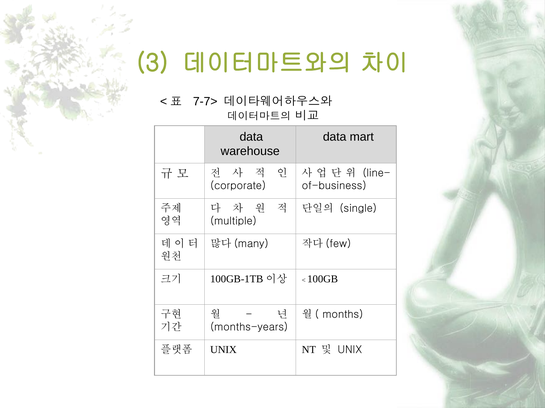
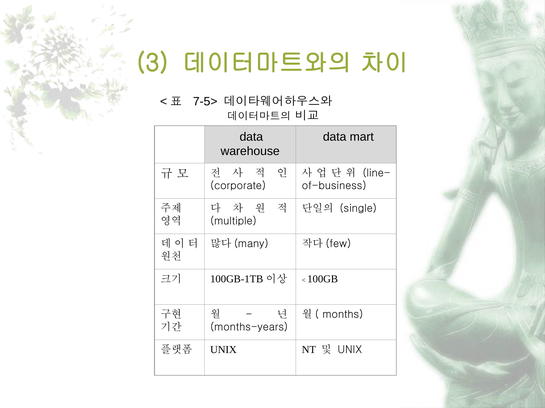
7-7>: 7-7> -> 7-5> (205, 102)
